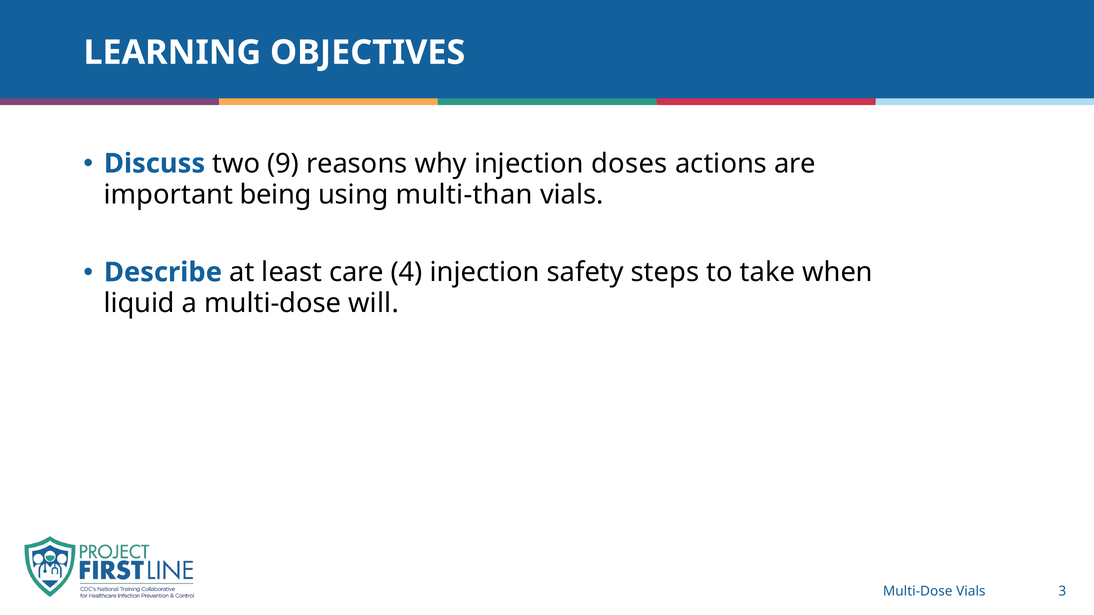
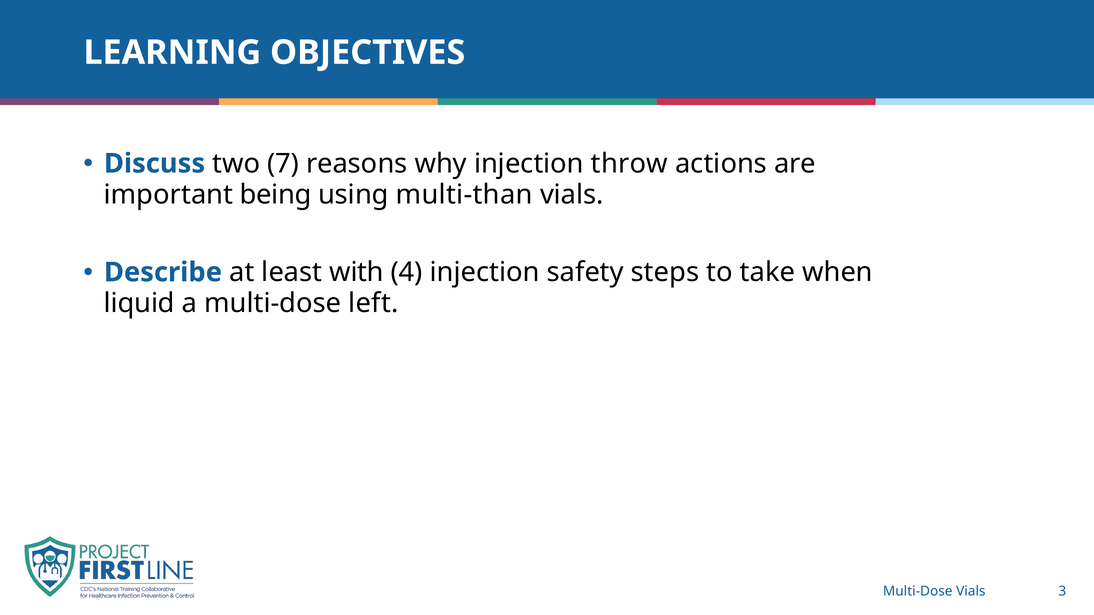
9: 9 -> 7 (283, 164)
doses: doses -> throw (629, 164)
care: care -> with (357, 272)
will: will -> left (374, 304)
